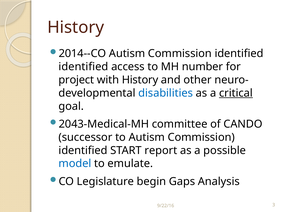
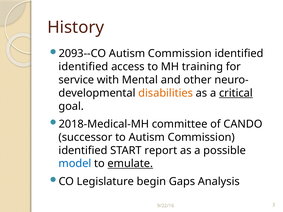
2014--CO: 2014--CO -> 2093--CO (82, 54)
number: number -> training (202, 67)
project: project -> service (76, 80)
with History: History -> Mental (140, 80)
disabilities colour: blue -> orange (166, 93)
2043-Medical-MH: 2043-Medical-MH -> 2018-Medical-MH (104, 124)
emulate underline: none -> present (130, 164)
